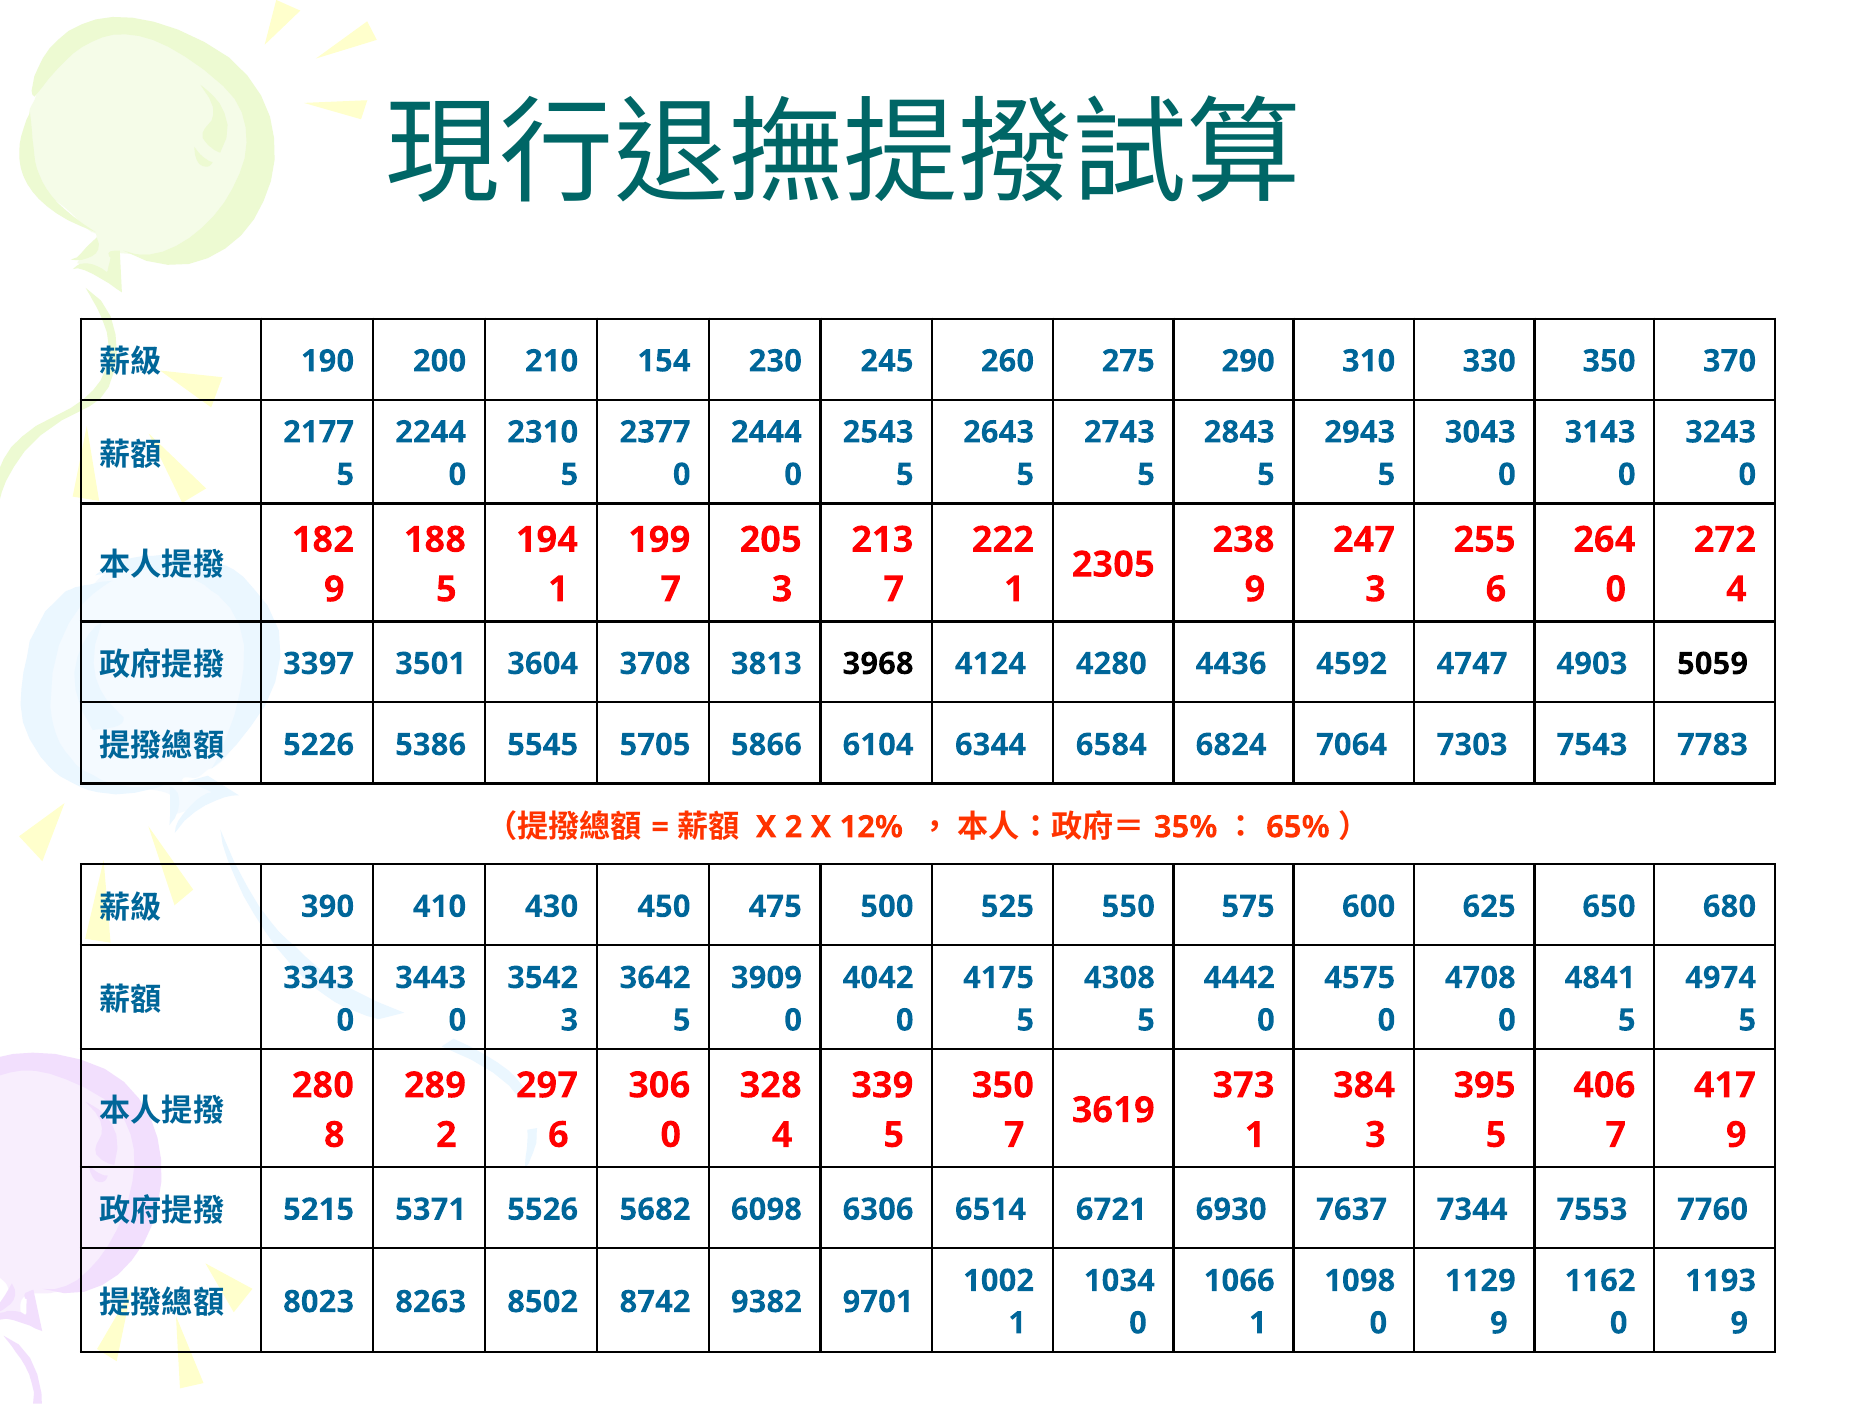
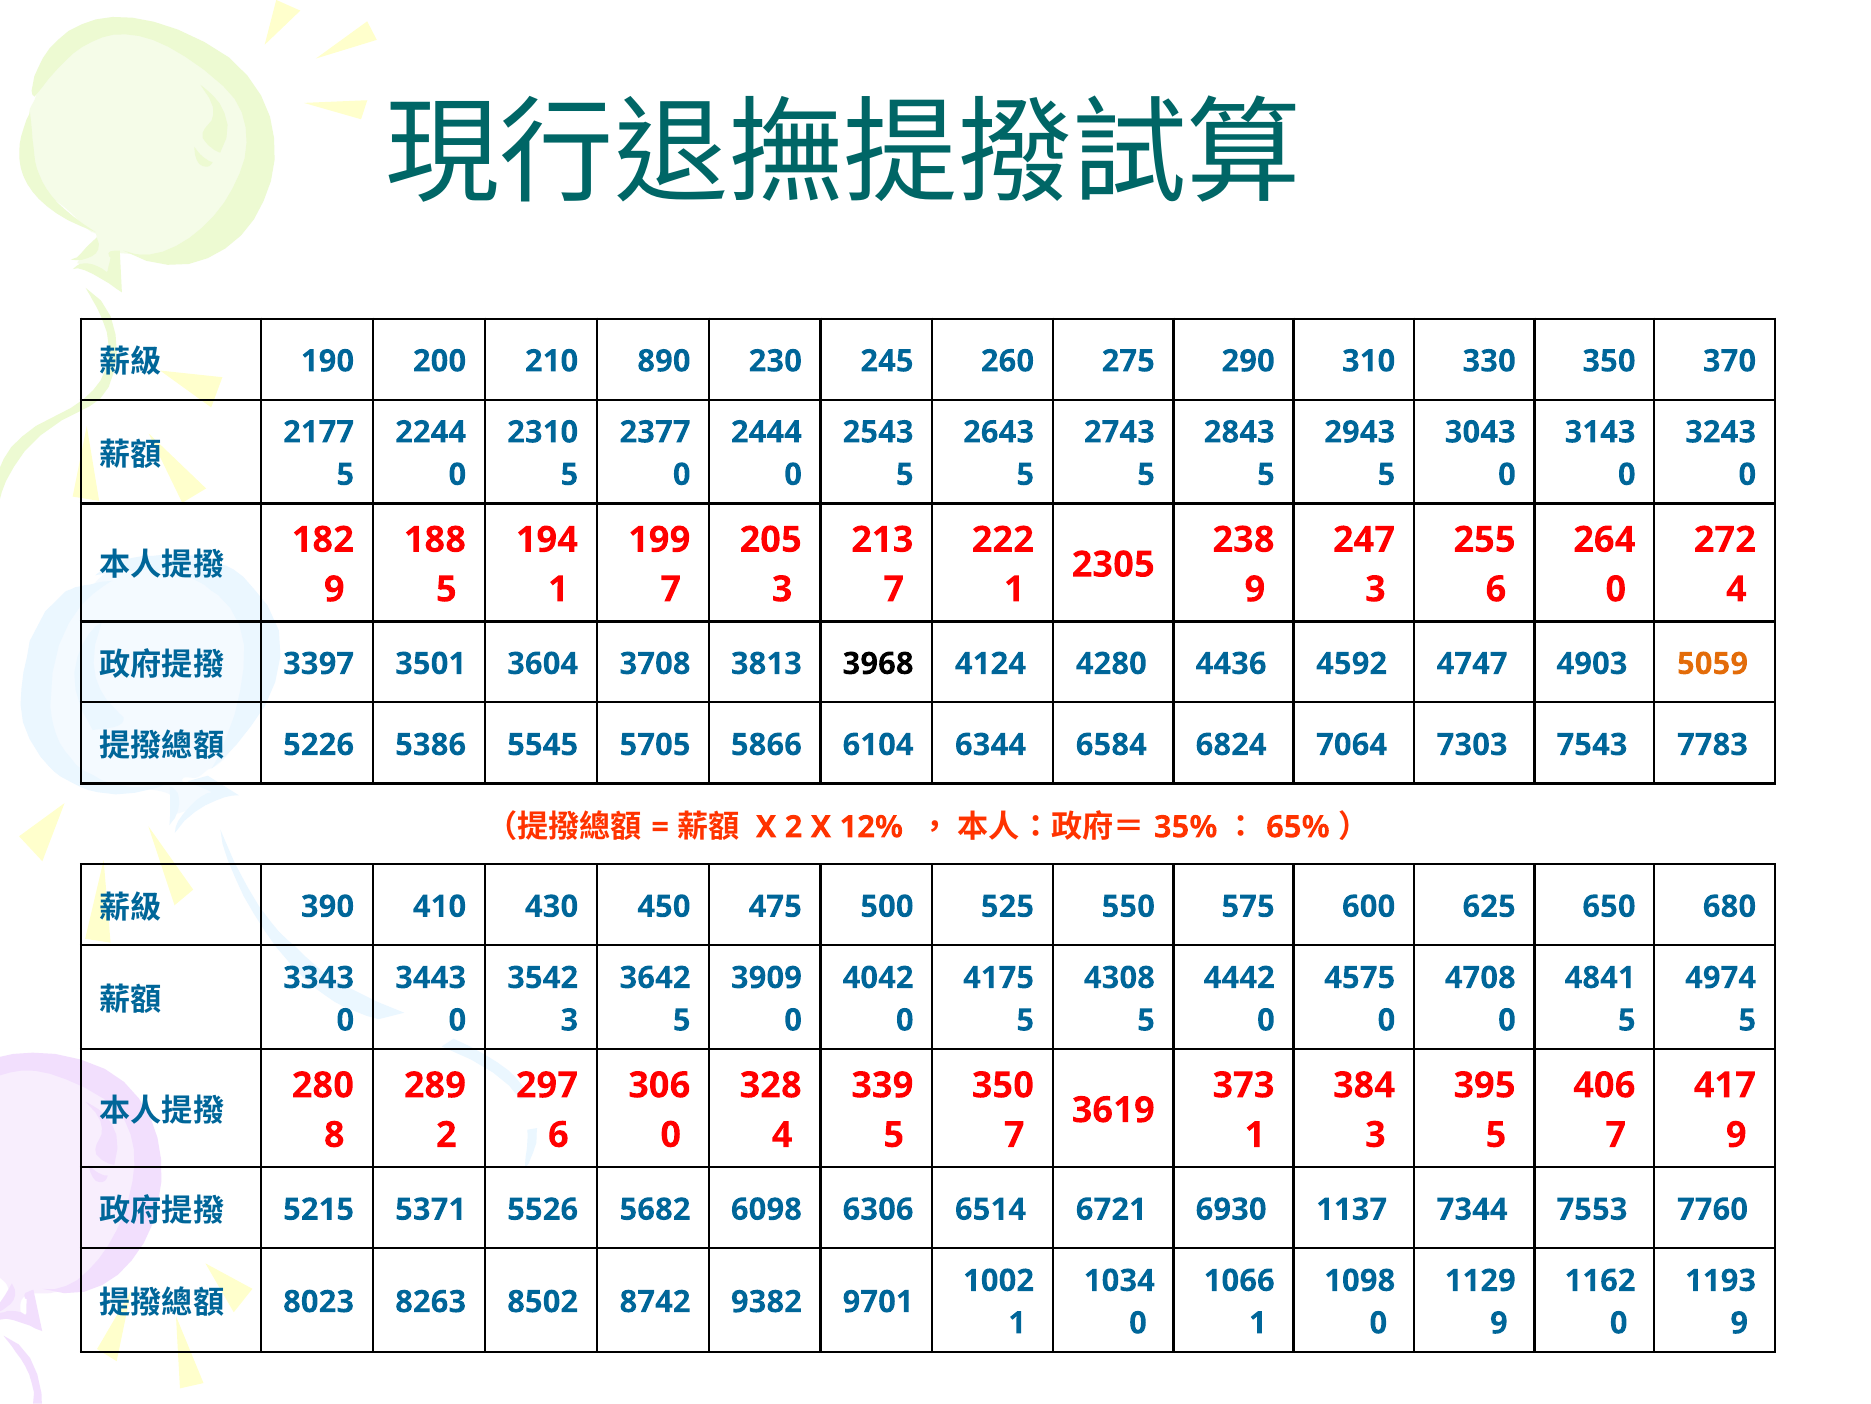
154: 154 -> 890 (664, 361)
5059 colour: black -> orange (1713, 663)
7637: 7637 -> 1137 (1352, 1209)
